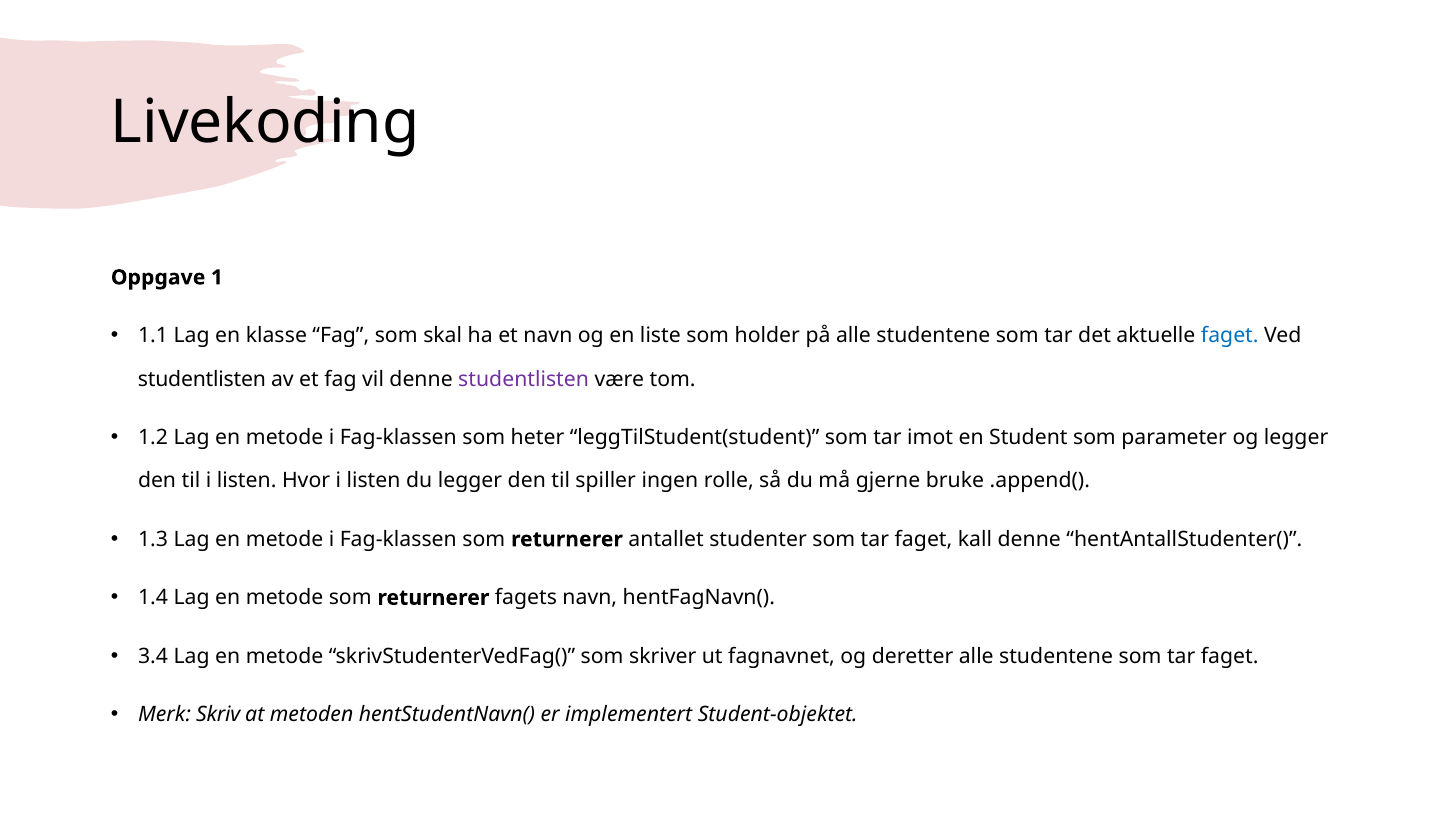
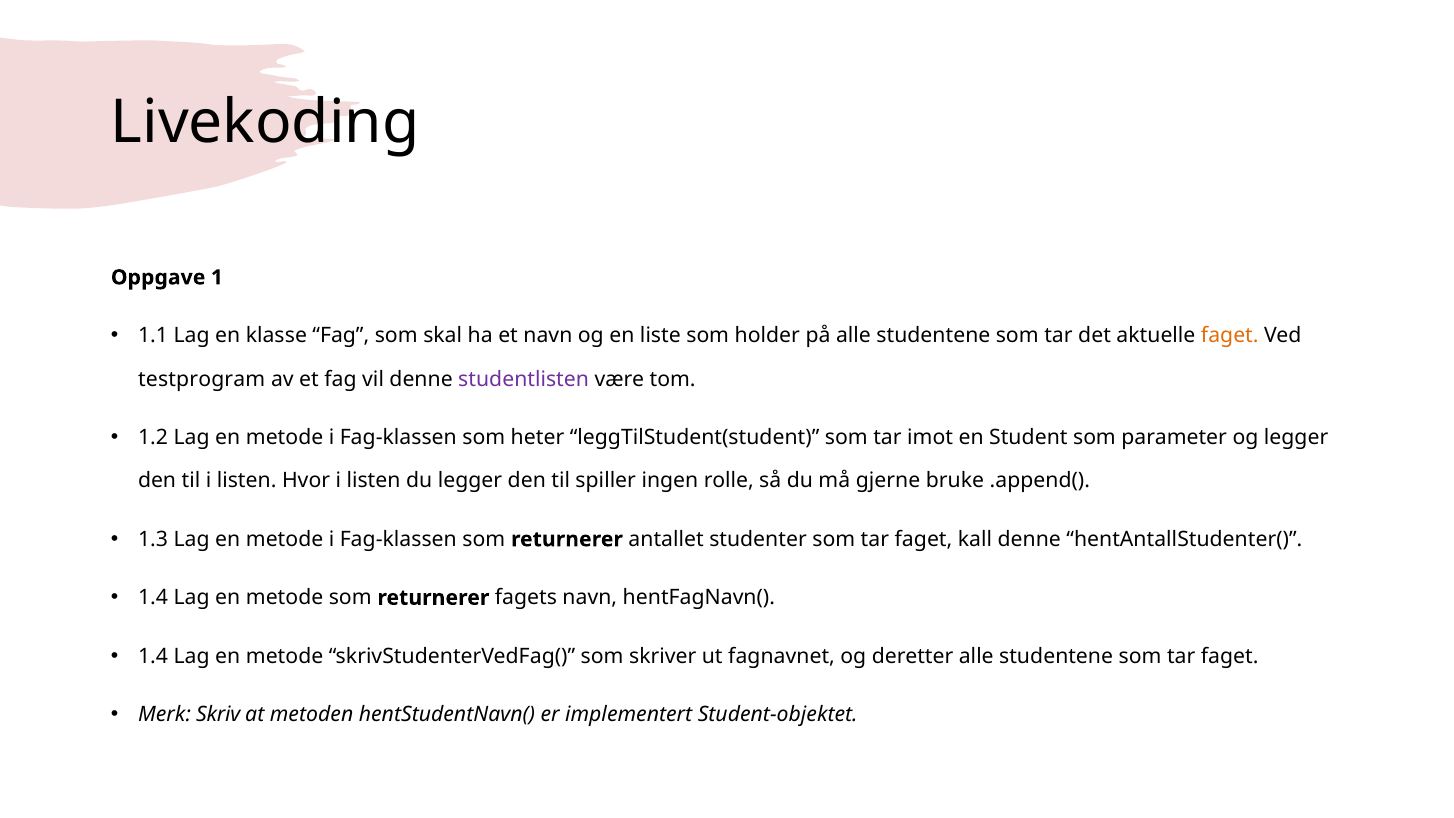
faget colour: blue -> orange (1230, 336)
studentlisten: studentlisten -> testprogram (202, 379)
3.4: 3.4 -> 1.4 (153, 656)
